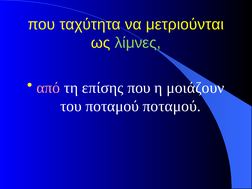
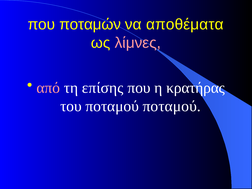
ταχύτητα: ταχύτητα -> ποταμών (90, 24)
μετριούνται: μετριούνται -> αποθέματα (185, 24)
λίμνες colour: light green -> pink (138, 43)
μοιάζουν: μοιάζουν -> κρατήρας (196, 88)
